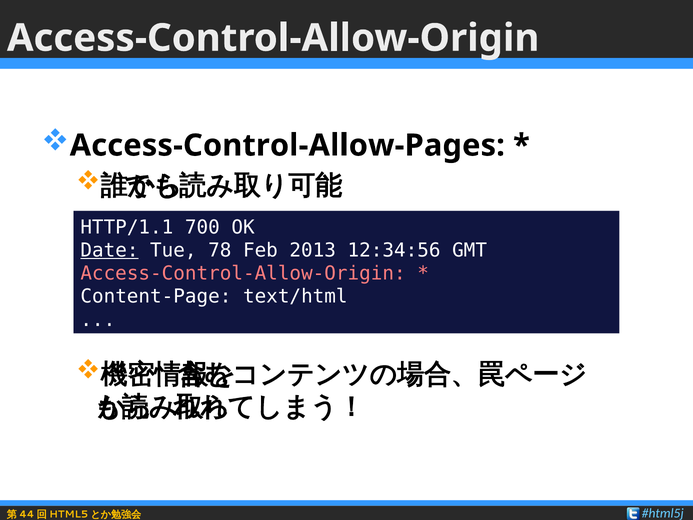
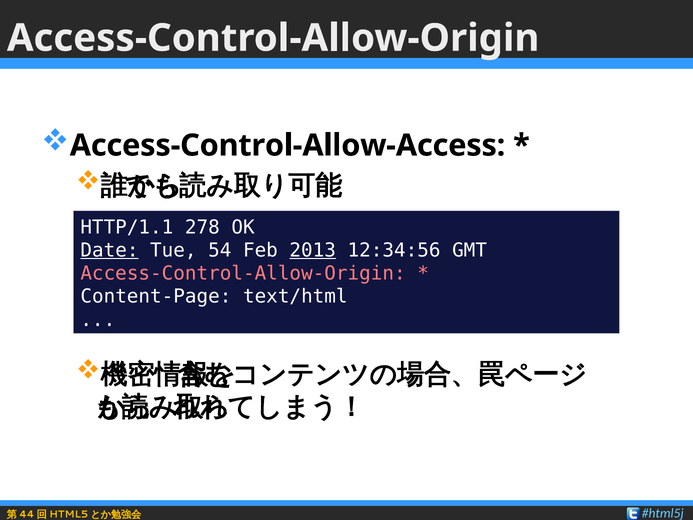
Access-Control-Allow-Pages: Access-Control-Allow-Pages -> Access-Control-Allow-Access (288, 145)
700: 700 -> 278 (202, 227)
78: 78 -> 54 (220, 250)
2013 underline: none -> present (313, 250)
